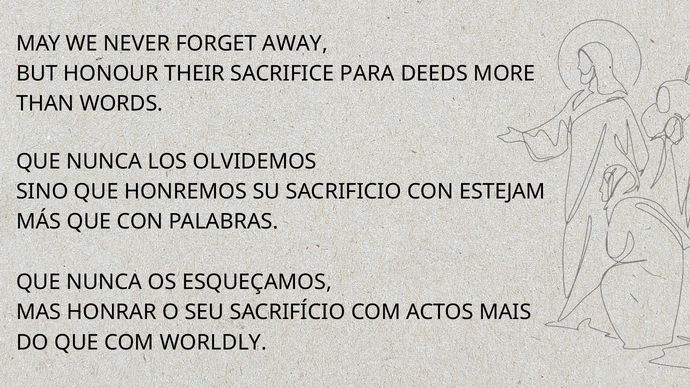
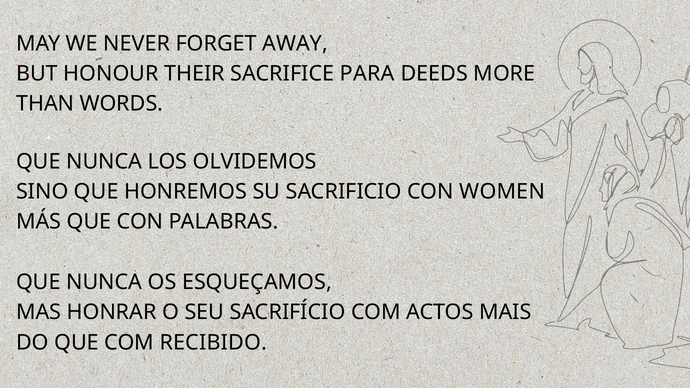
ESTEJAM: ESTEJAM -> WOMEN (502, 192)
WORLDLY: WORLDLY -> RECIBIDO (213, 343)
